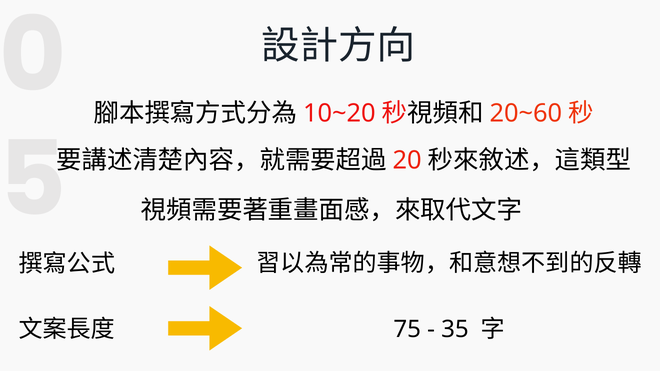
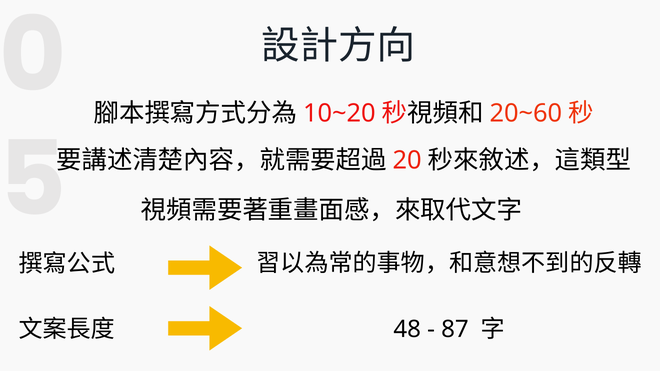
75: 75 -> 48 (407, 330)
35: 35 -> 87 (455, 330)
